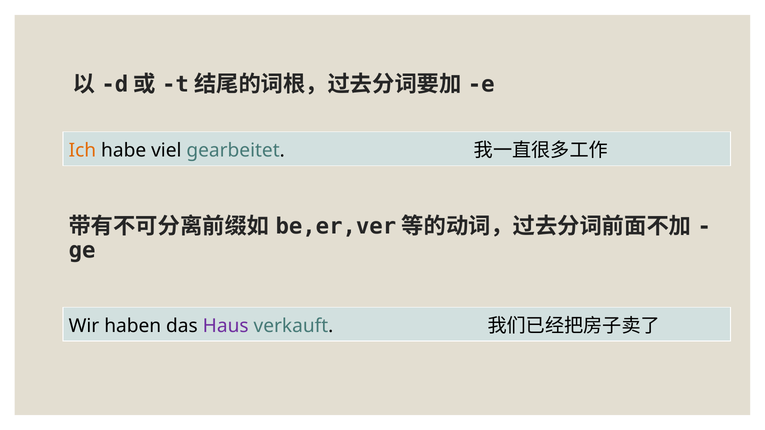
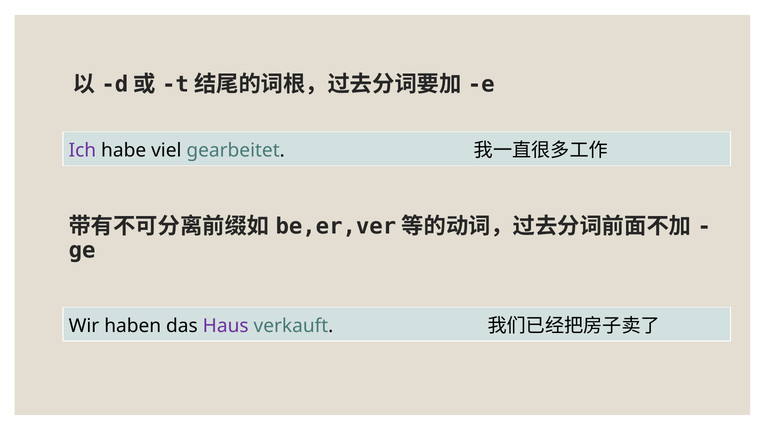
Ich colour: orange -> purple (82, 151)
